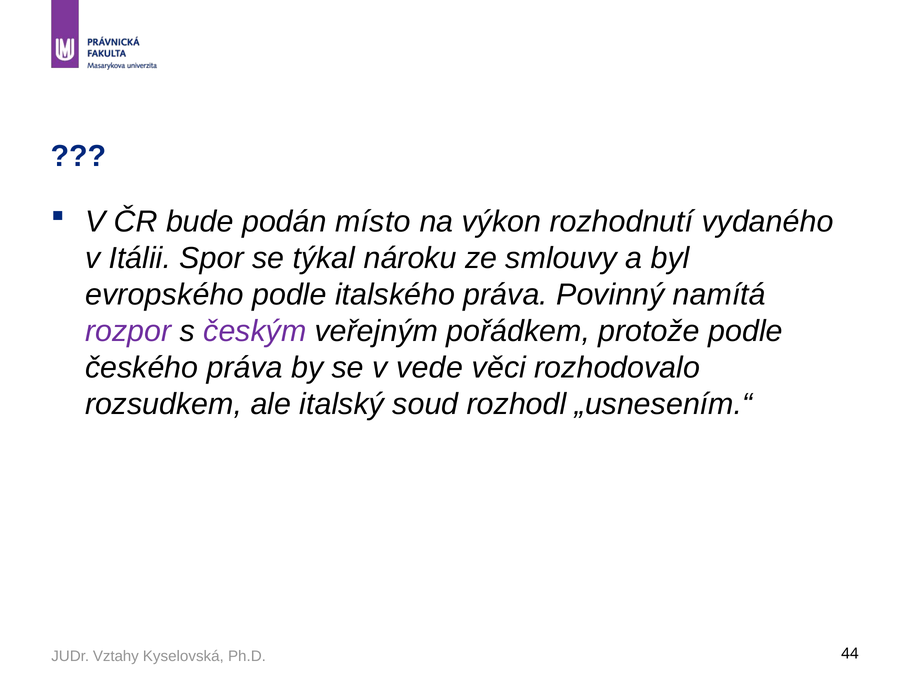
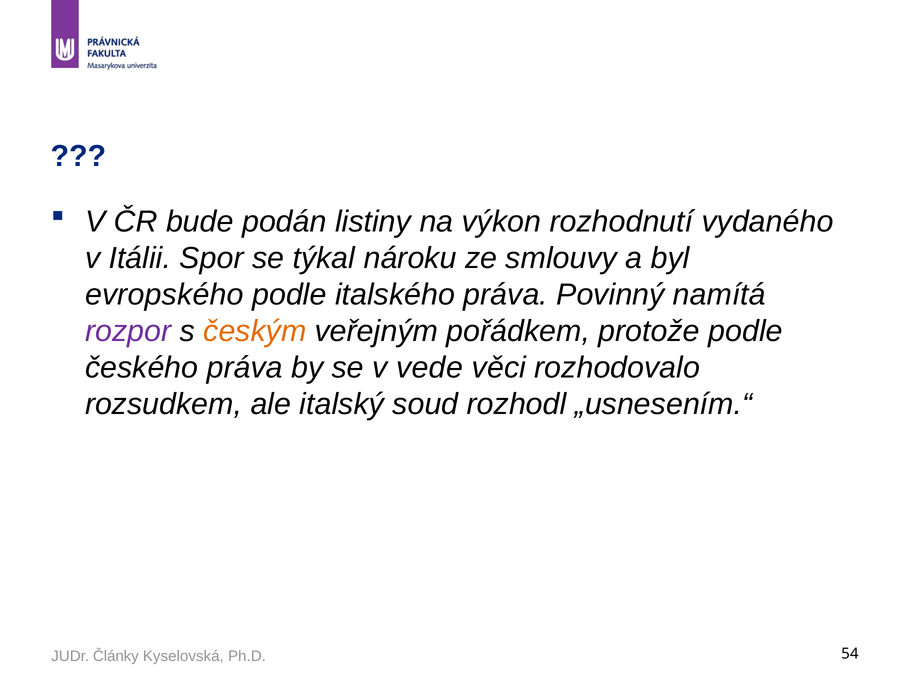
místo: místo -> listiny (373, 222)
českým colour: purple -> orange (255, 331)
Vztahy: Vztahy -> Články (116, 656)
44: 44 -> 54 (850, 654)
